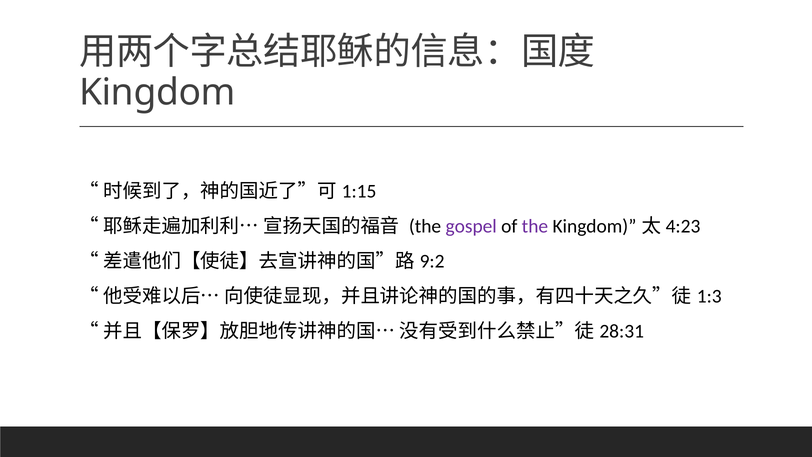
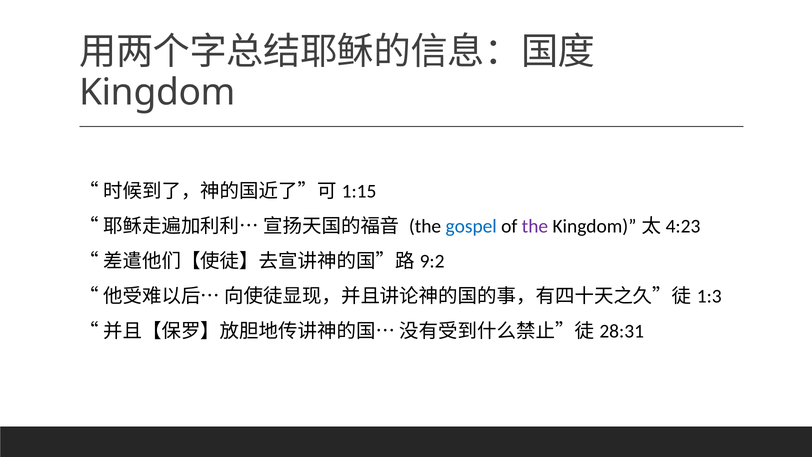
gospel colour: purple -> blue (471, 226)
